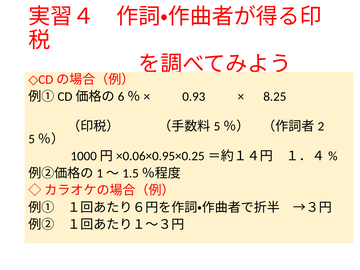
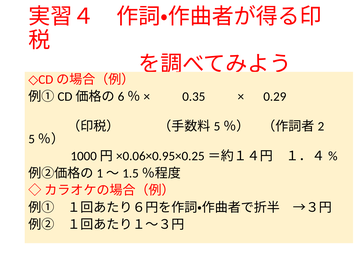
0.93: 0.93 -> 0.35 (194, 97)
8.25: 8.25 -> 0.29 (275, 97)
